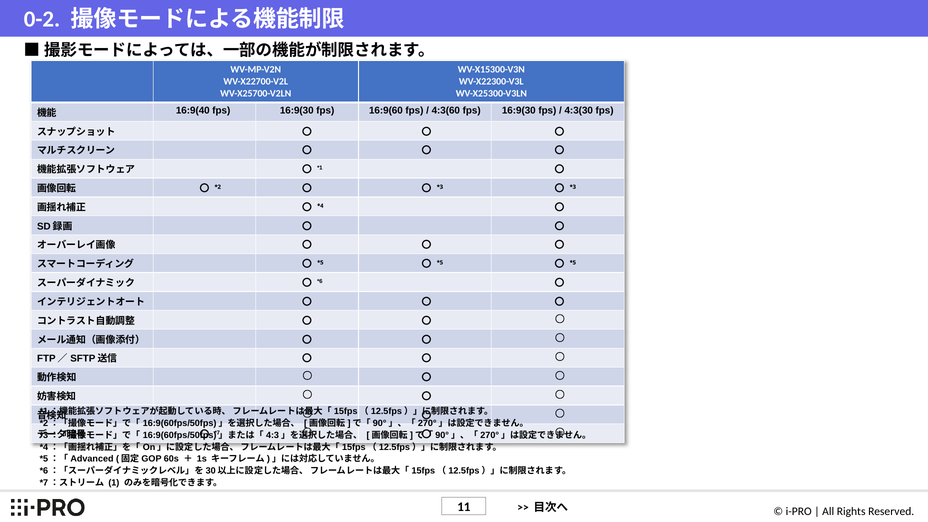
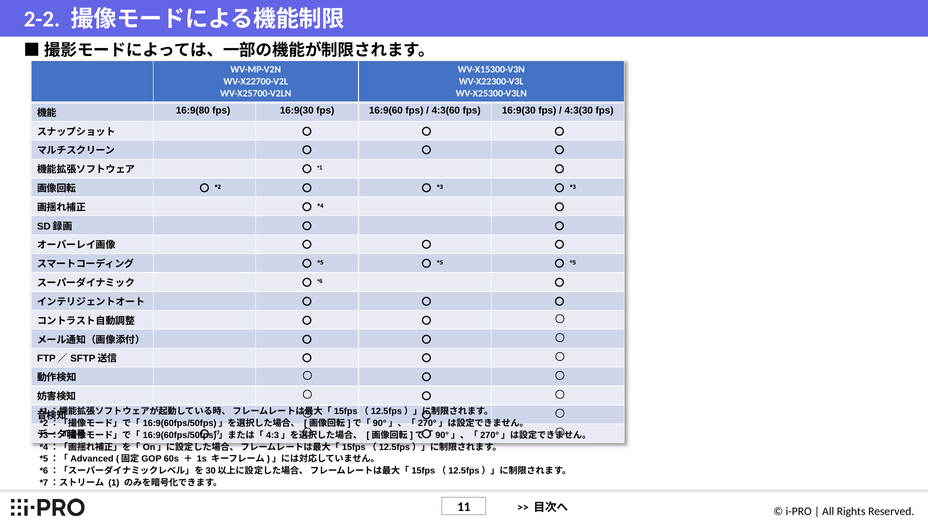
0-2: 0-2 -> 2-2 (42, 19)
16:9(40: 16:9(40 -> 16:9(80 (193, 110)
